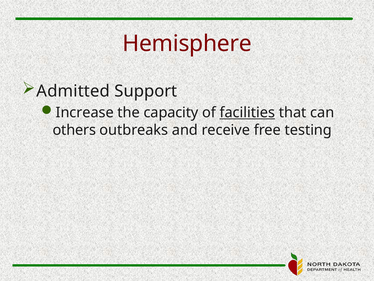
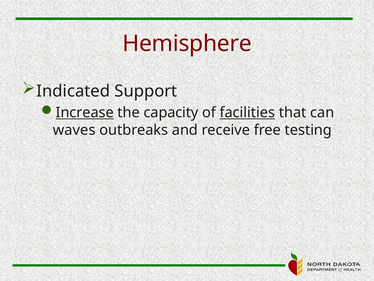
Admitted: Admitted -> Indicated (73, 91)
Increase underline: none -> present (85, 112)
others: others -> waves (74, 130)
